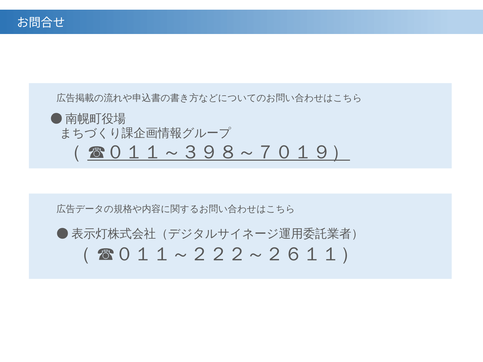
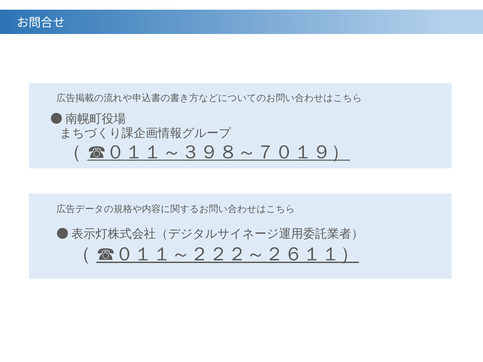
☎０１１～２２２～２６１１） underline: none -> present (228, 254)
